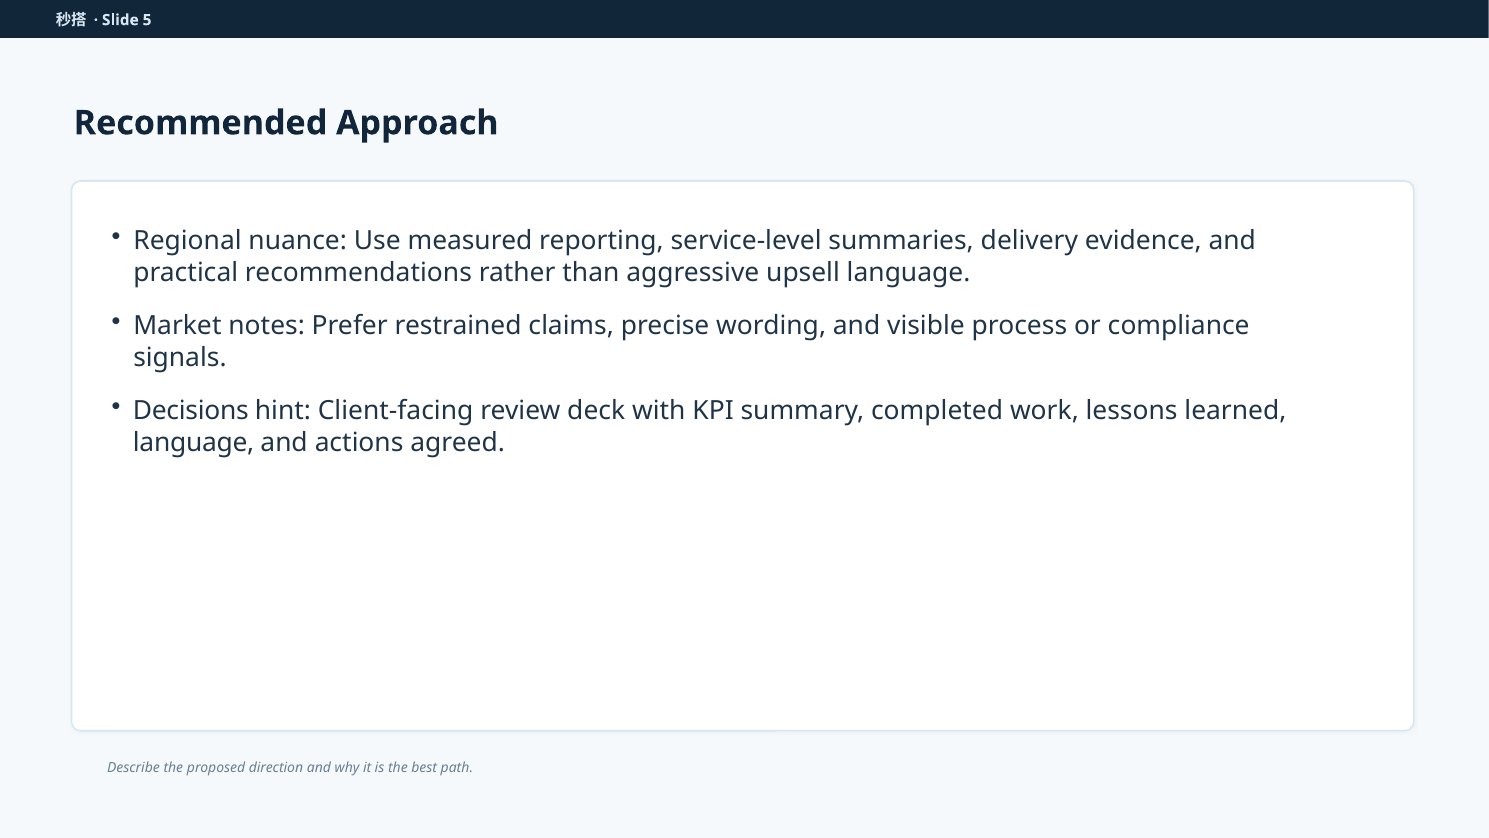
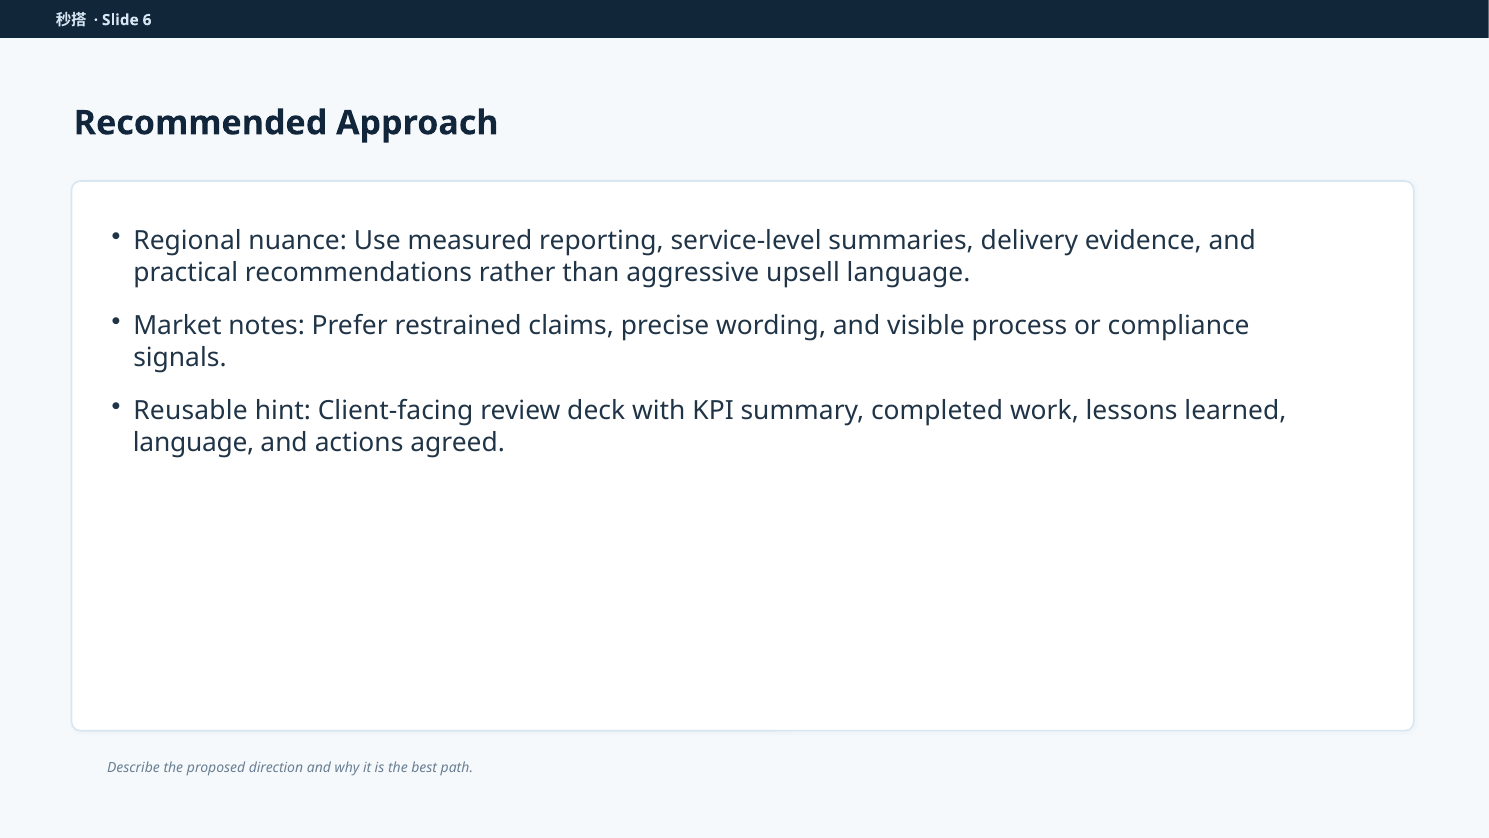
5: 5 -> 6 (147, 20)
Decisions: Decisions -> Reusable (191, 411)
